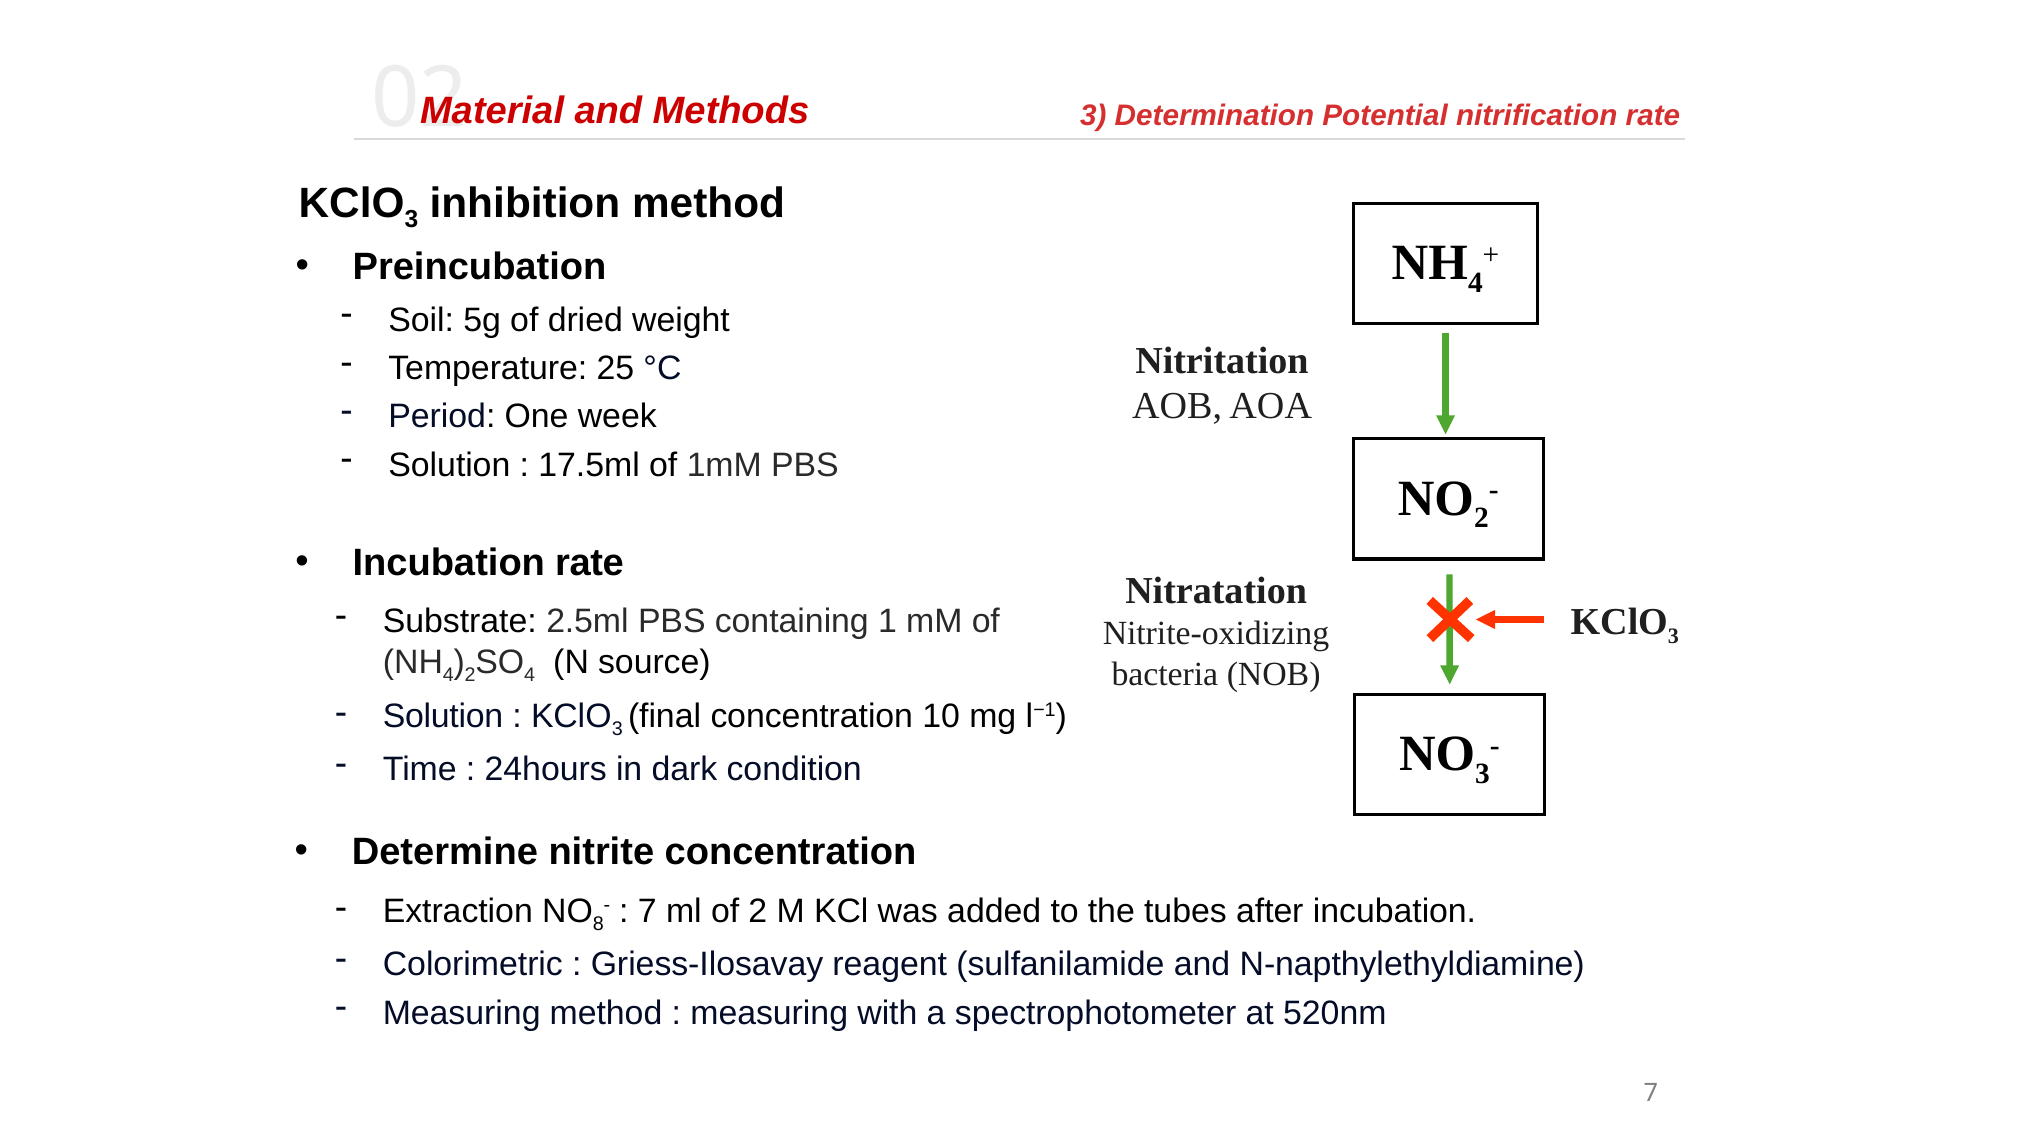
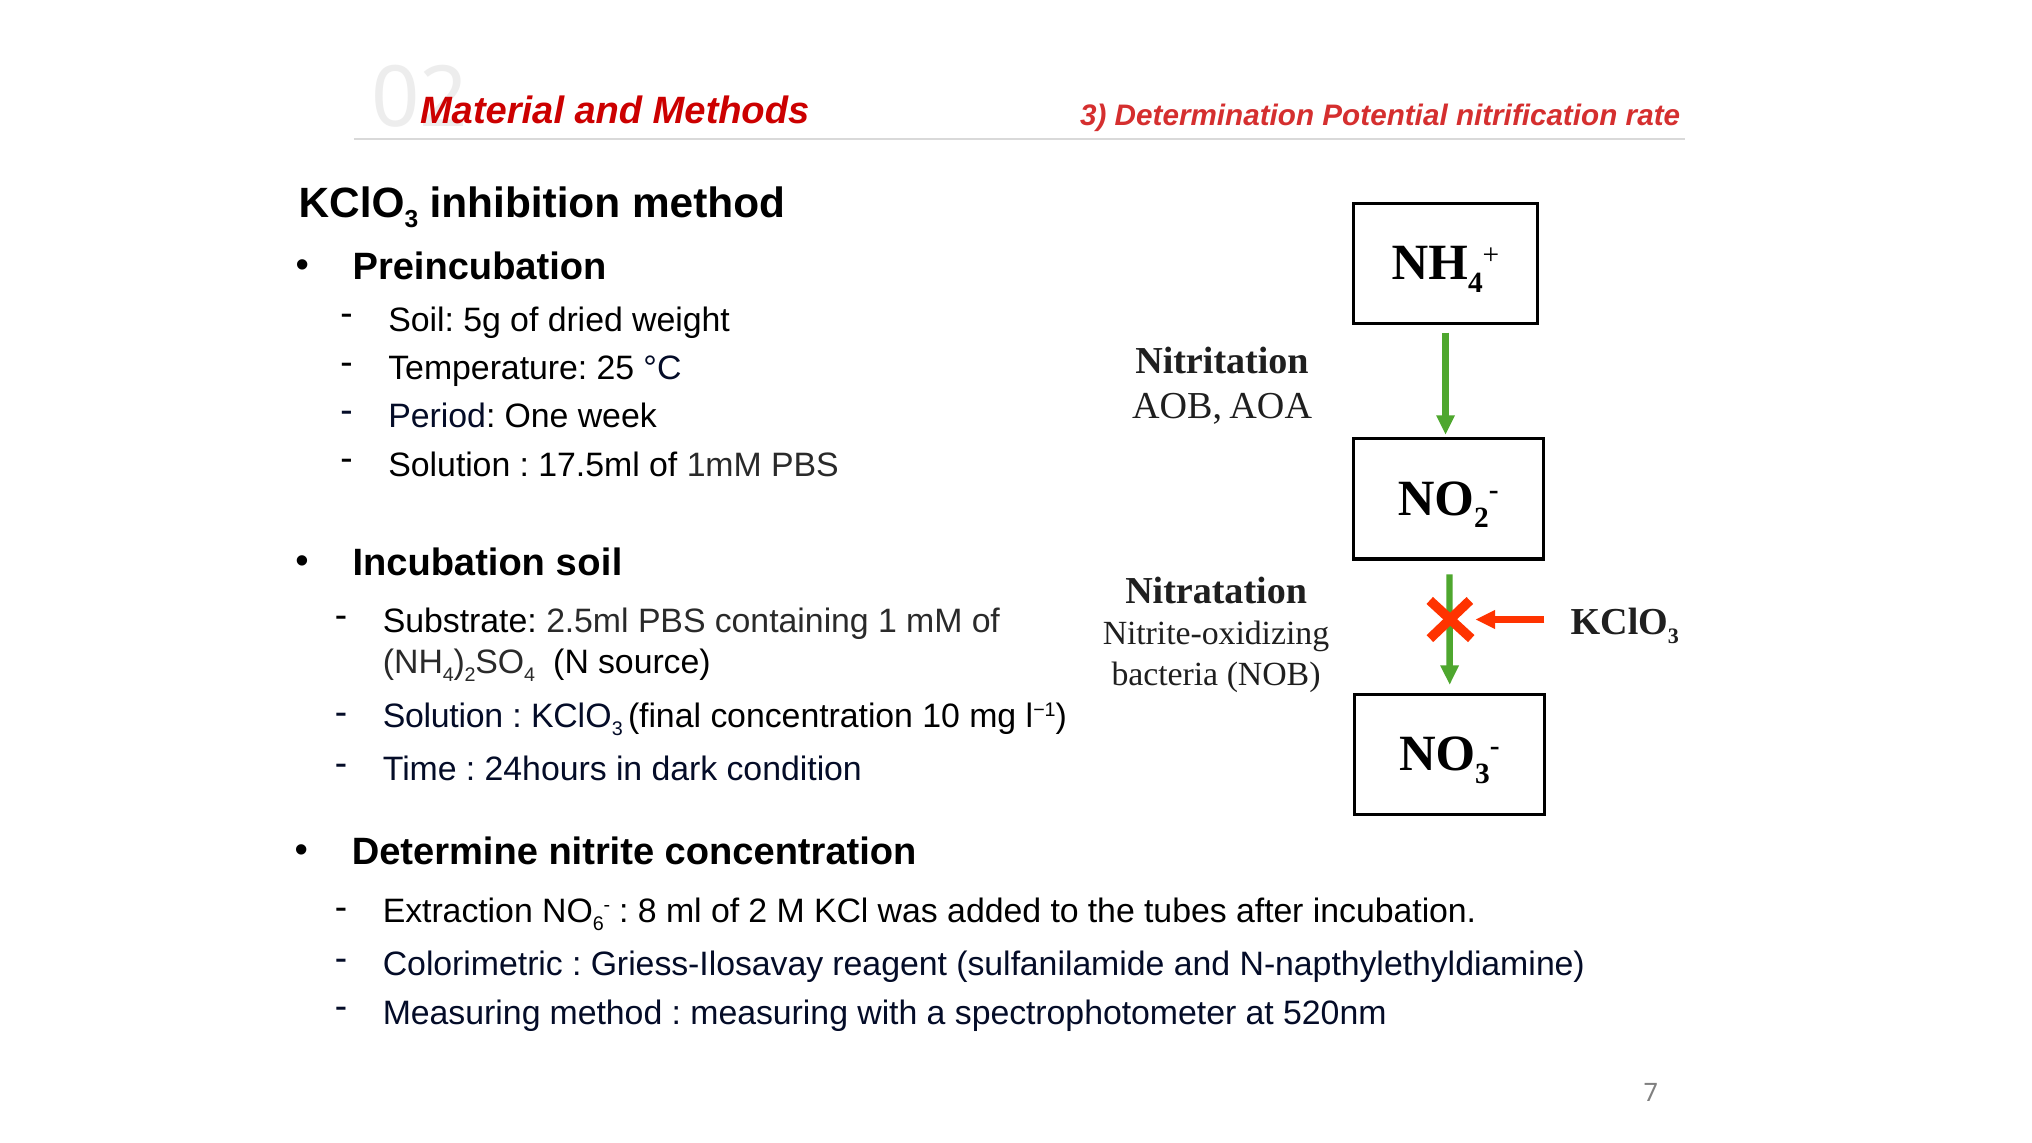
Incubation rate: rate -> soil (589, 562)
8: 8 -> 6 (598, 924)
7: 7 -> 8 (647, 911)
